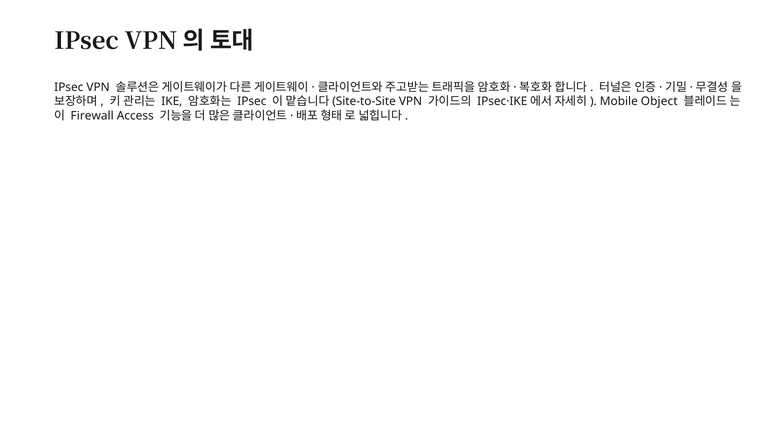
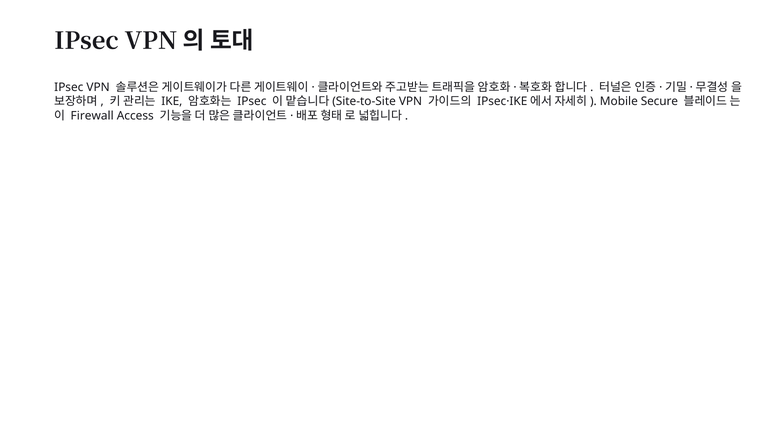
Object: Object -> Secure (659, 102)
